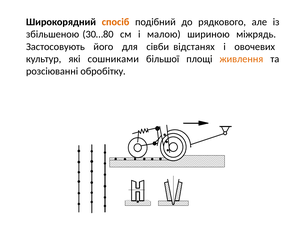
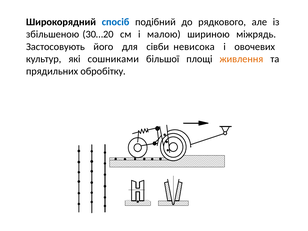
спосіб colour: orange -> blue (116, 22)
30…80: 30…80 -> 30…20 (98, 34)
відстанях: відстанях -> невисока (194, 47)
розсіюванні: розсіюванні -> прядильних (52, 71)
